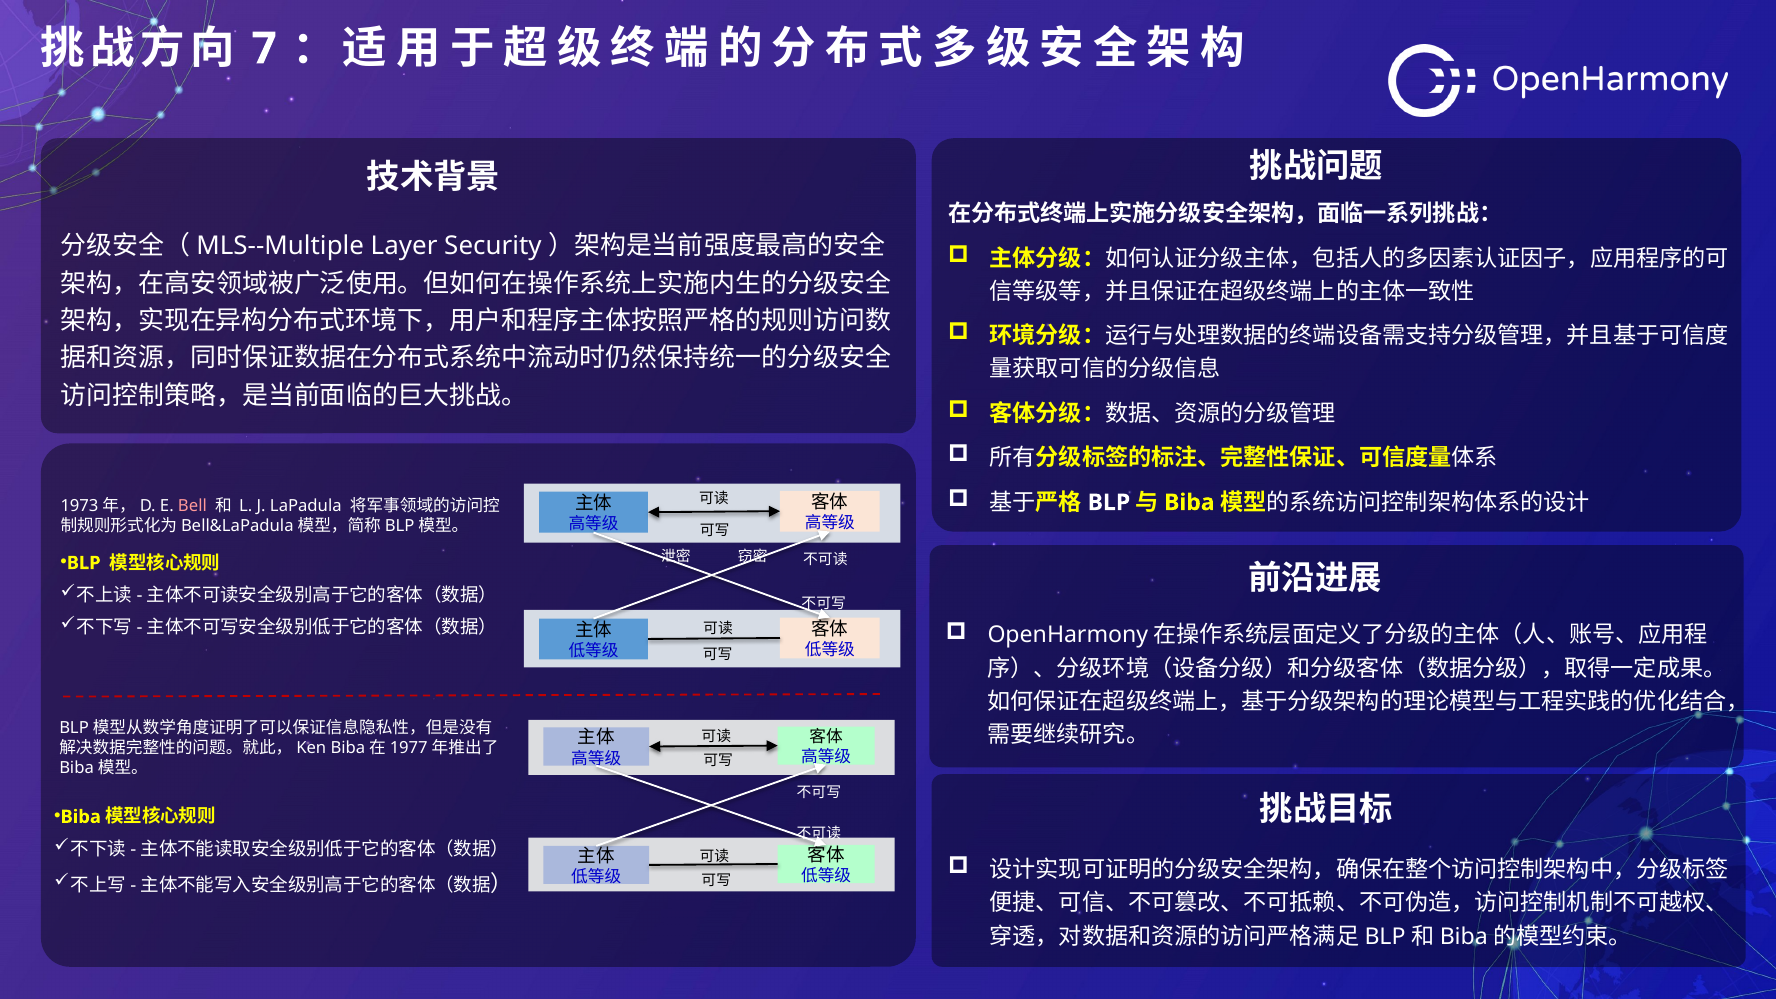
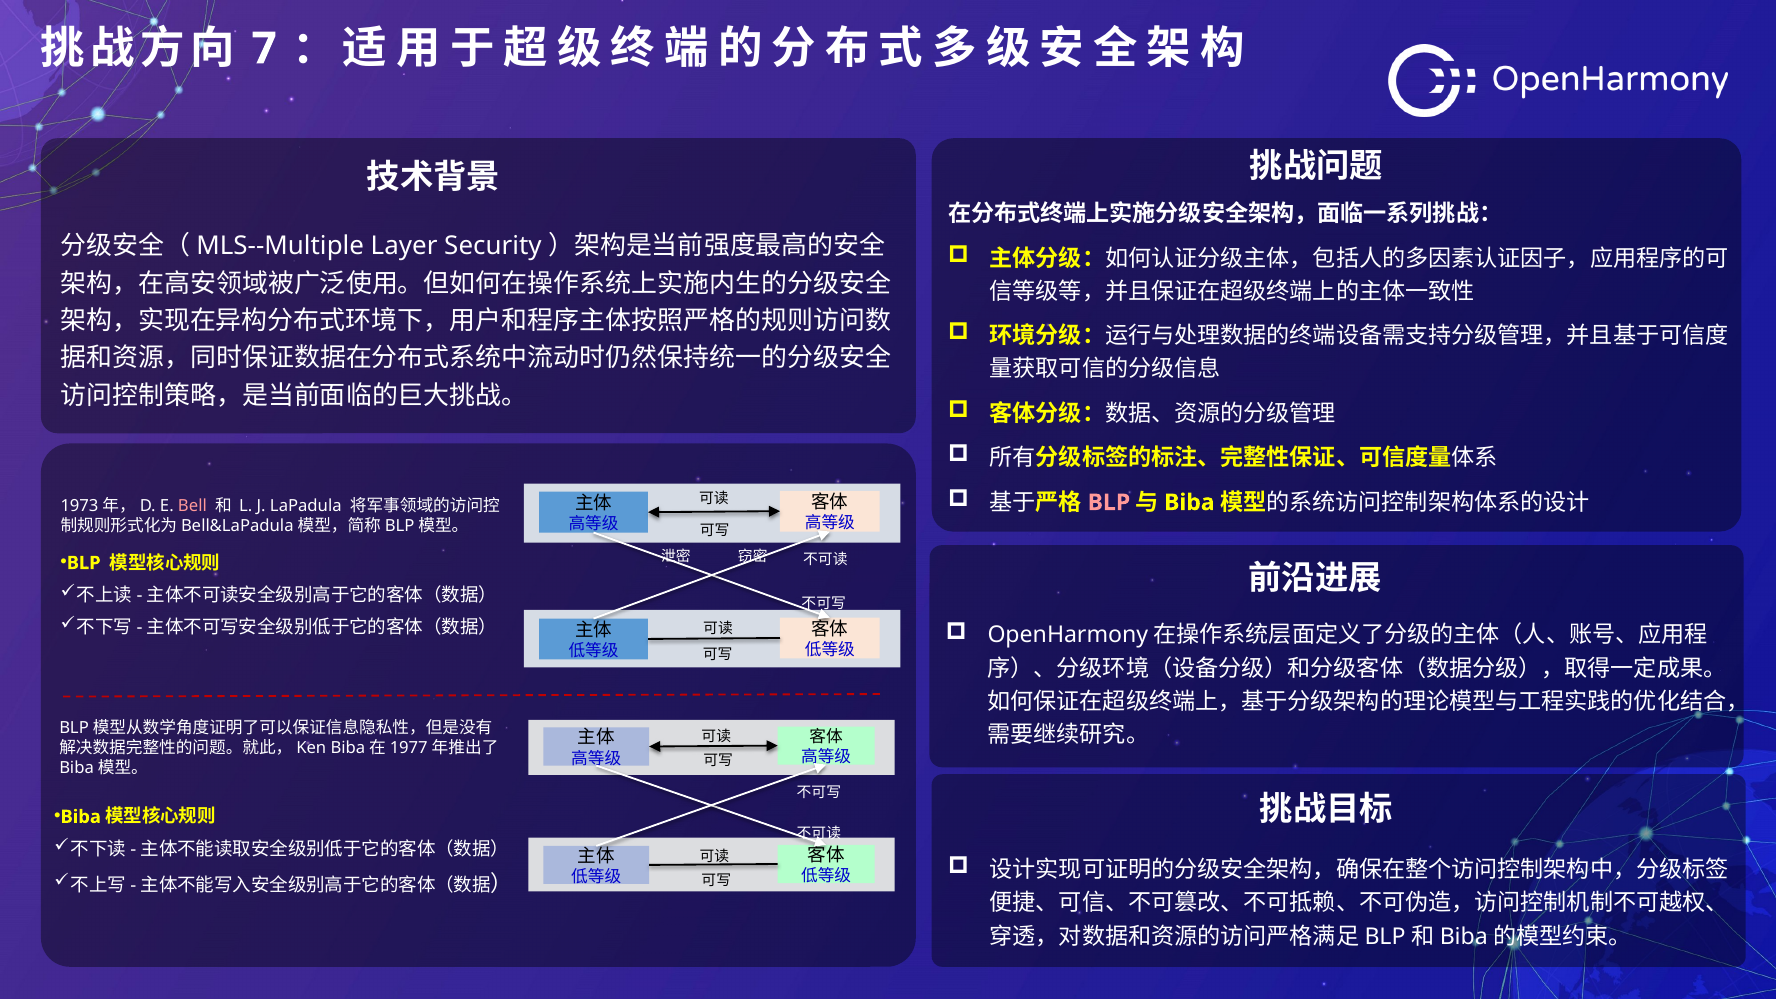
BLP colour: white -> pink (1109, 502)
